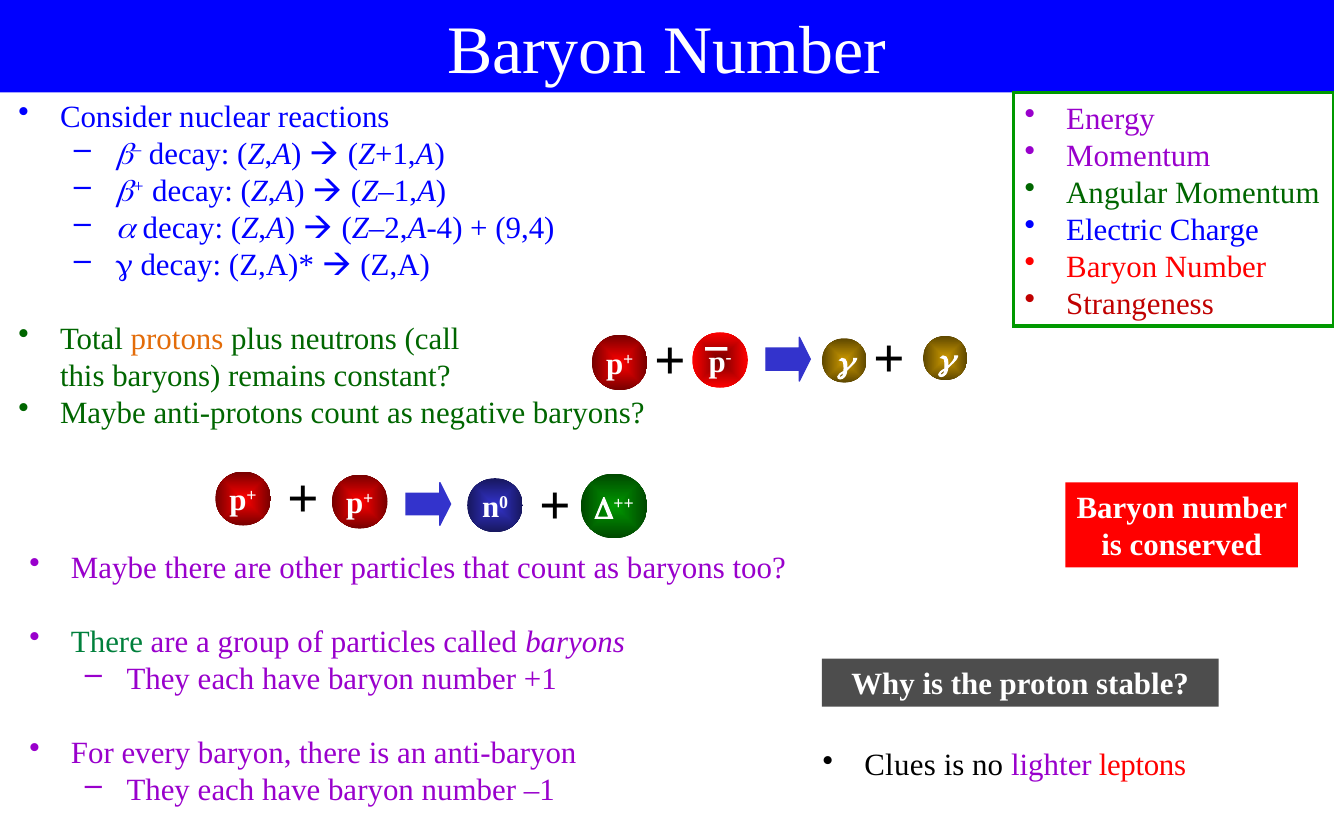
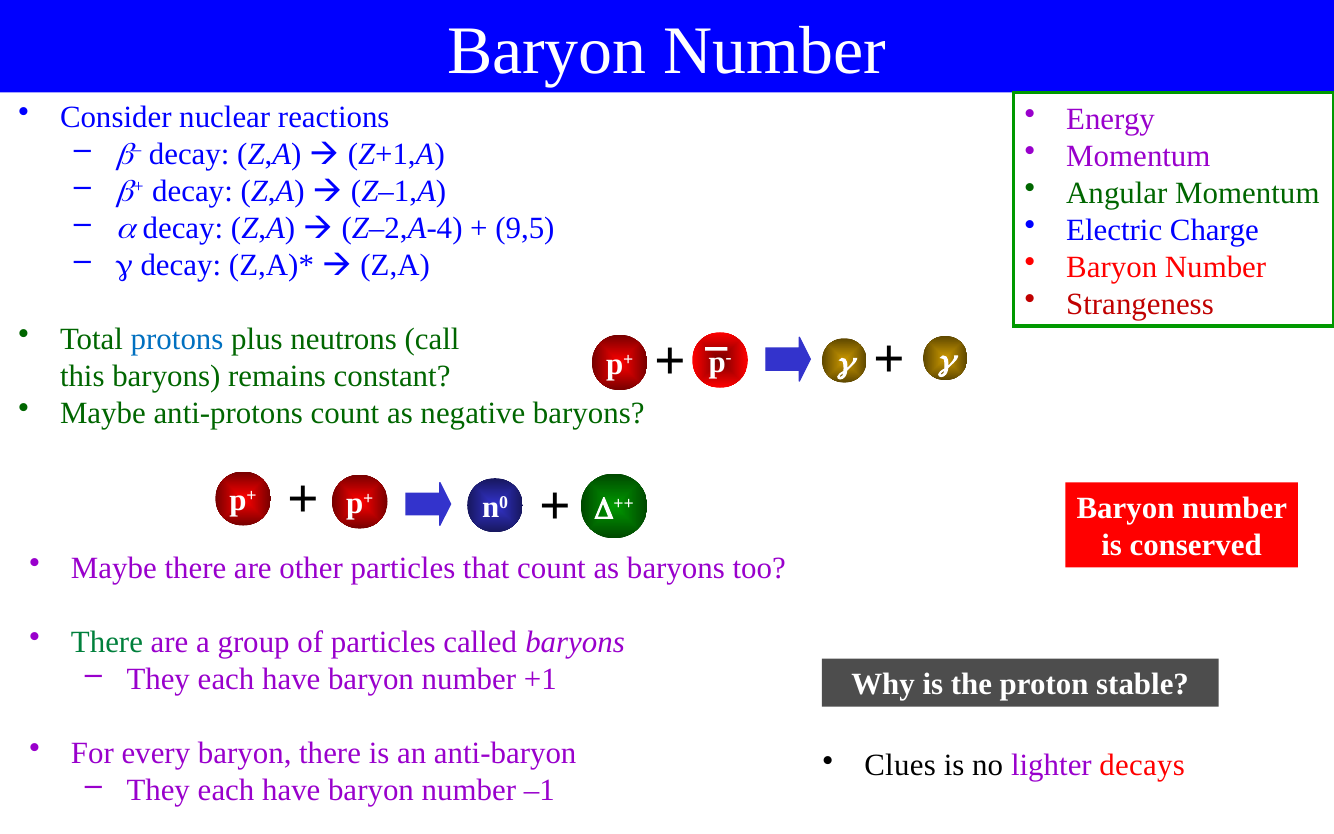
9,4: 9,4 -> 9,5 (525, 228)
protons colour: orange -> blue (177, 339)
leptons: leptons -> decays (1142, 766)
